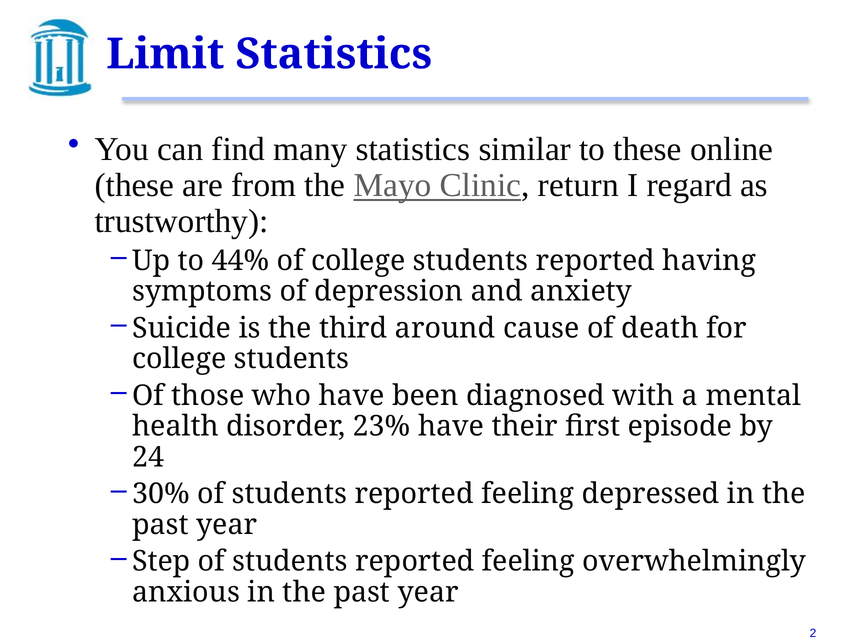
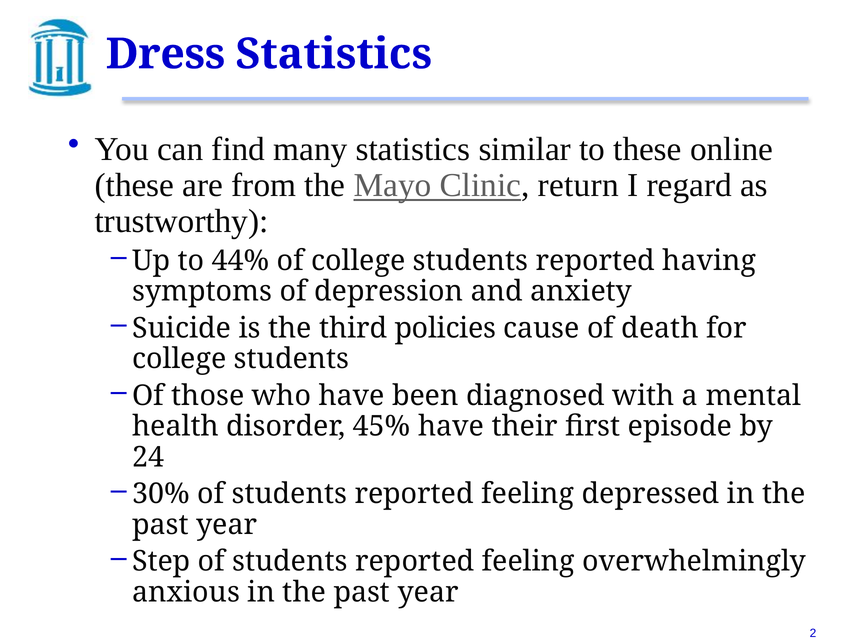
Limit: Limit -> Dress (166, 54)
around: around -> policies (445, 328)
23%: 23% -> 45% (382, 426)
